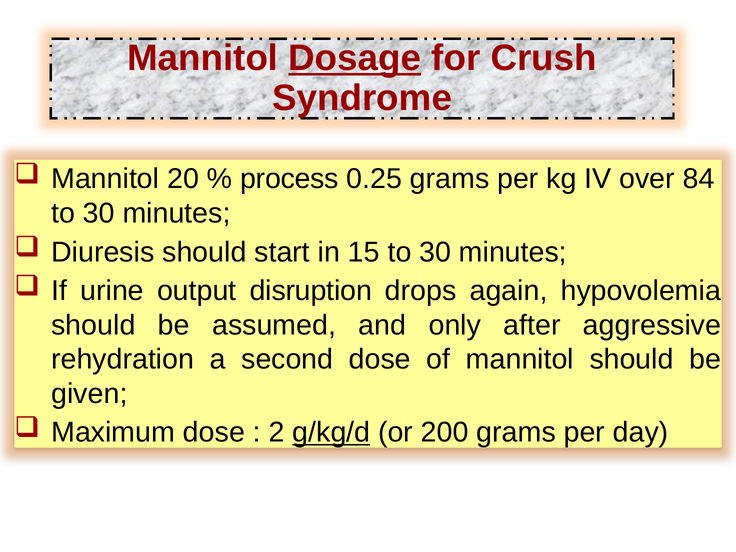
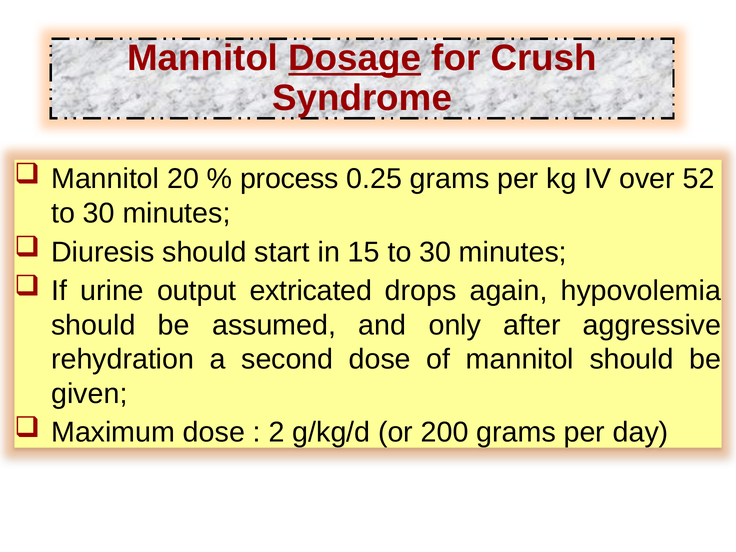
84: 84 -> 52 (699, 179)
disruption: disruption -> extricated (311, 291)
g/kg/d underline: present -> none (331, 432)
